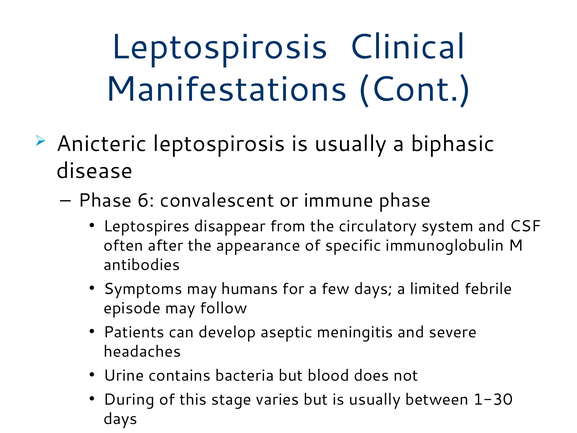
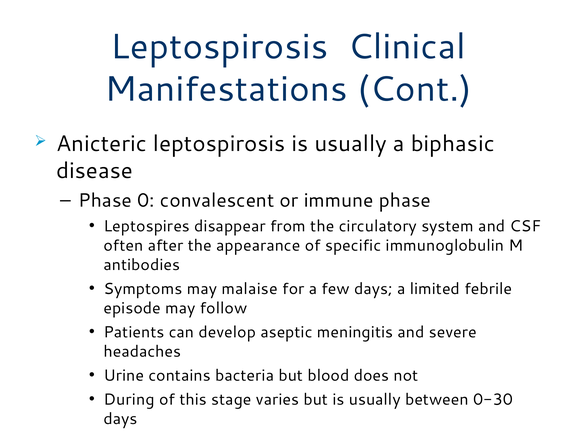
6: 6 -> 0 (146, 200)
humans: humans -> malaise (250, 289)
1-30: 1-30 -> 0-30 (493, 399)
